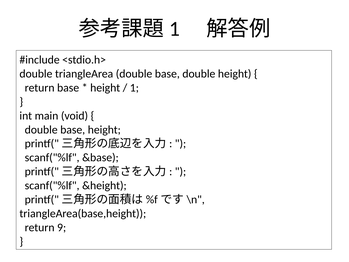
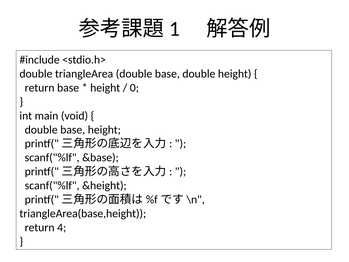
1: 1 -> 0 (134, 88)
9: 9 -> 4 (62, 227)
